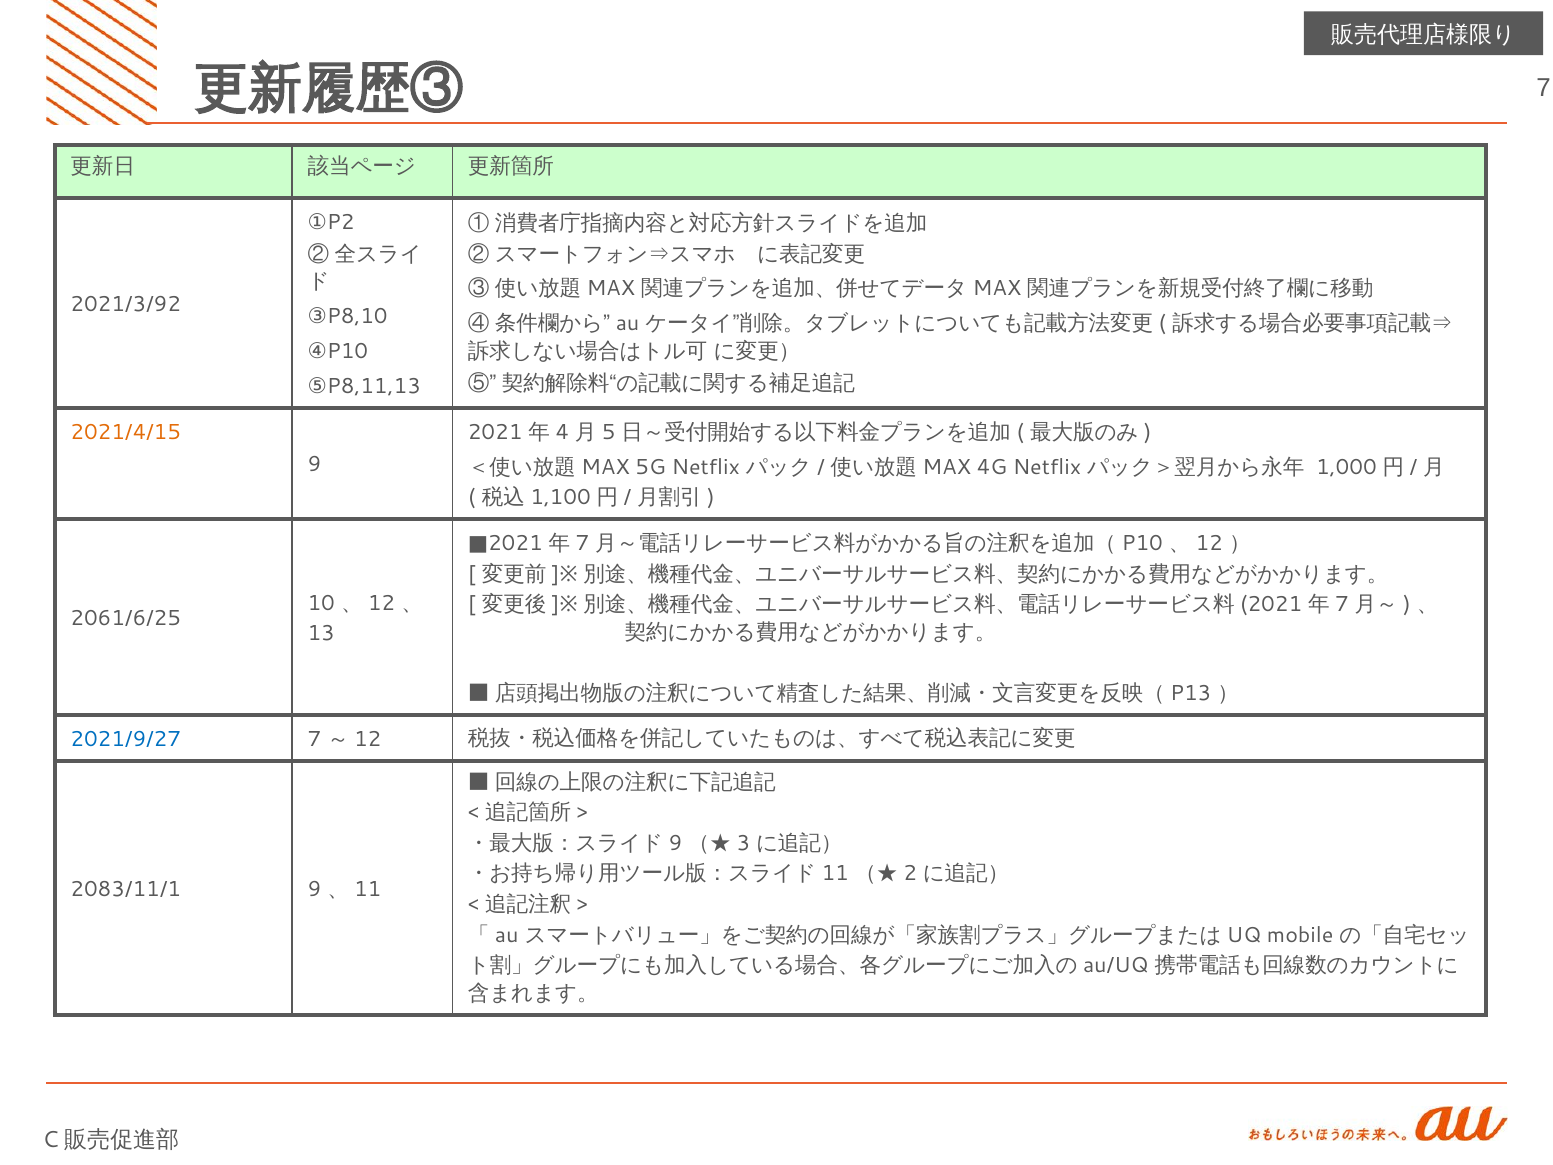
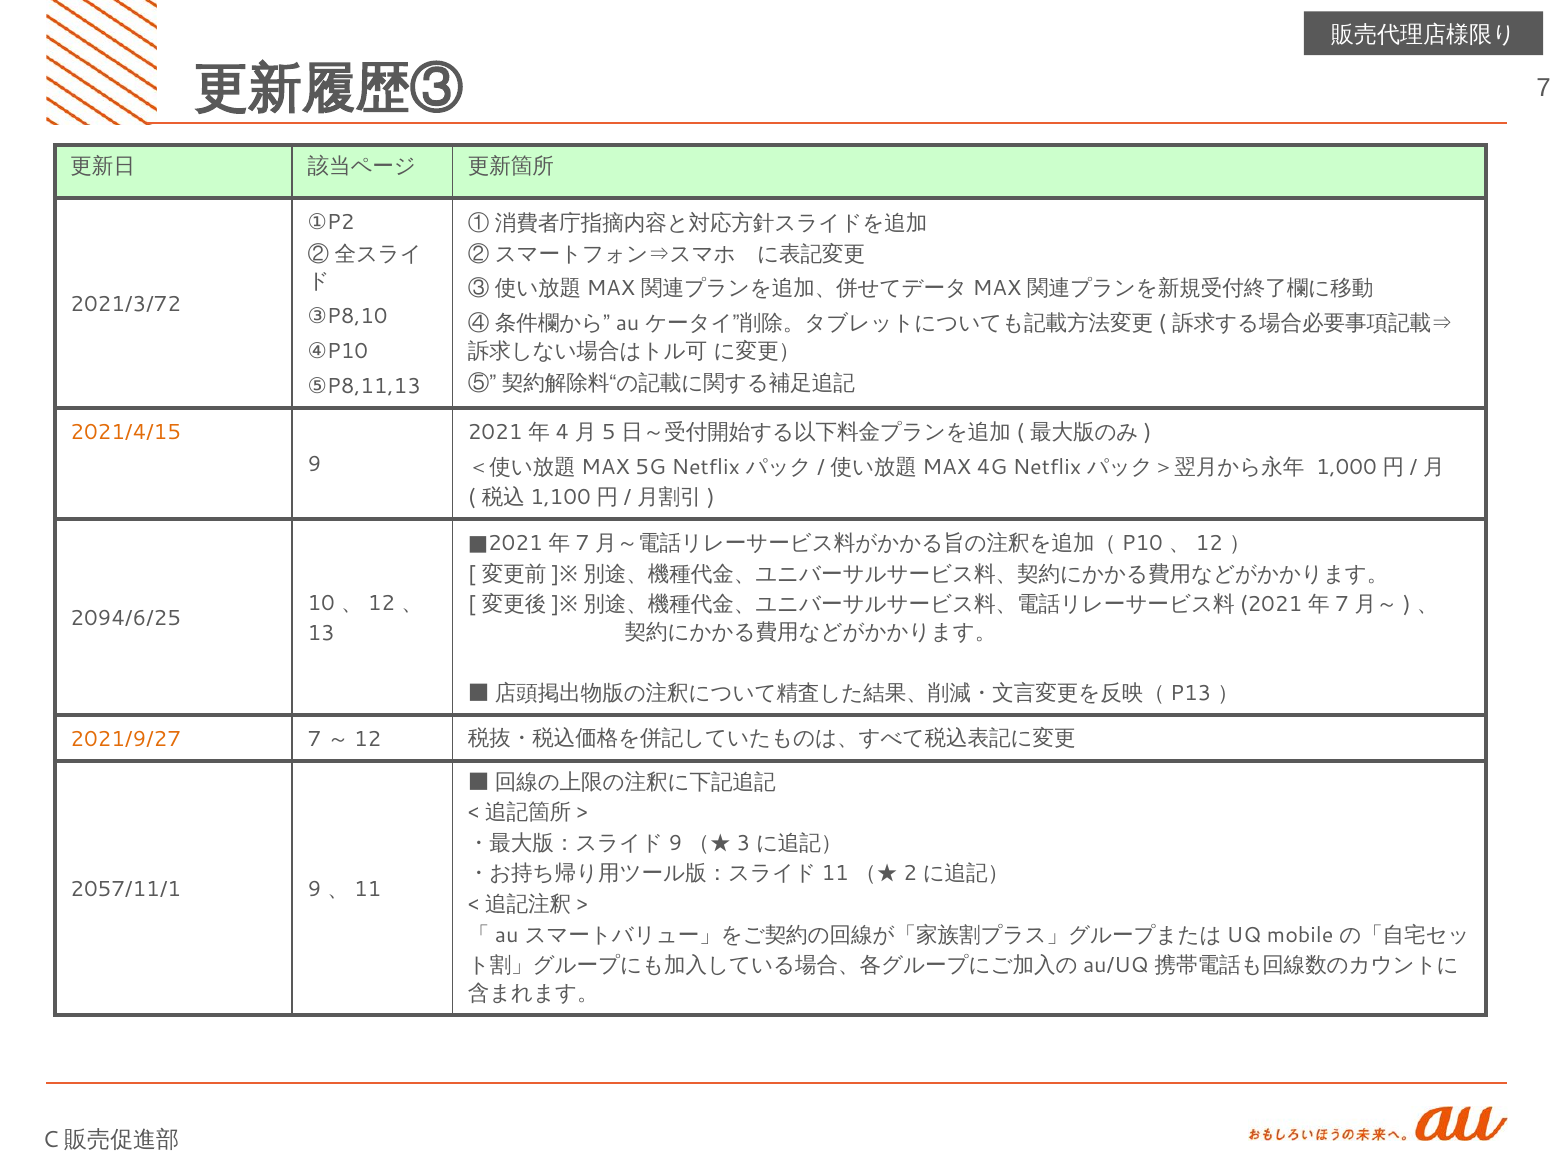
2021/3/92: 2021/3/92 -> 2021/3/72 (126, 304)
2061/6/25: 2061/6/25 -> 2094/6/25 (126, 618)
2021/9/27 colour: blue -> orange (126, 739)
2083/11/1: 2083/11/1 -> 2057/11/1 (126, 889)
